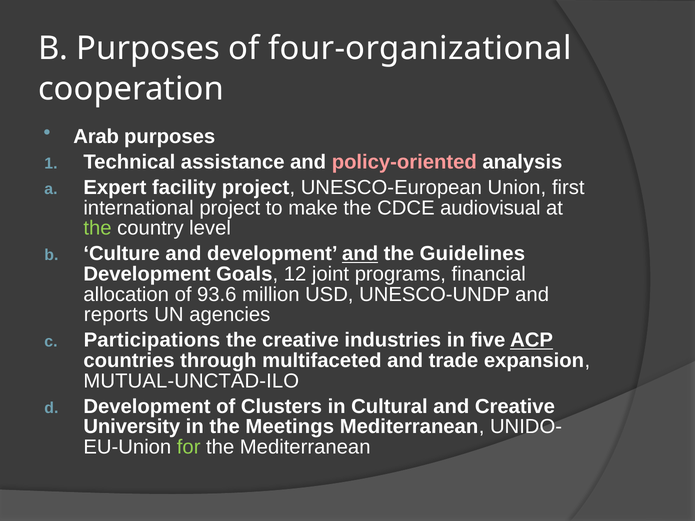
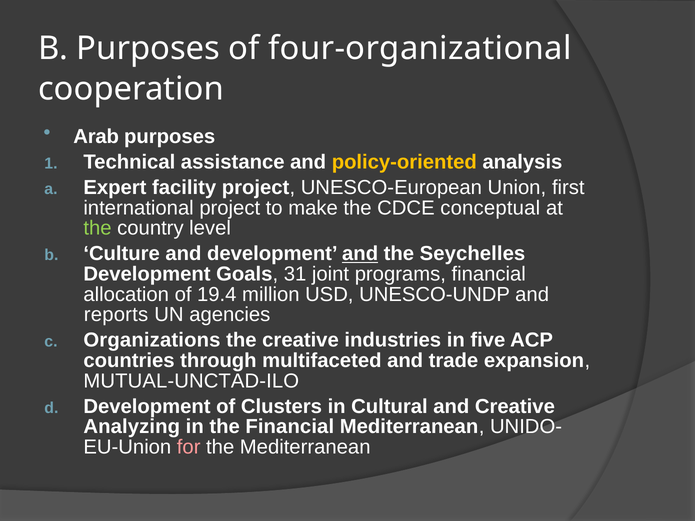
policy-oriented colour: pink -> yellow (404, 162)
audiovisual: audiovisual -> conceptual (490, 208)
Guidelines: Guidelines -> Seychelles (472, 254)
12: 12 -> 31 (295, 274)
93.6: 93.6 -> 19.4 (217, 295)
Participations: Participations -> Organizations (152, 340)
ACP underline: present -> none (532, 340)
University: University -> Analyzing (132, 427)
the Meetings: Meetings -> Financial (290, 427)
for colour: light green -> pink (189, 447)
